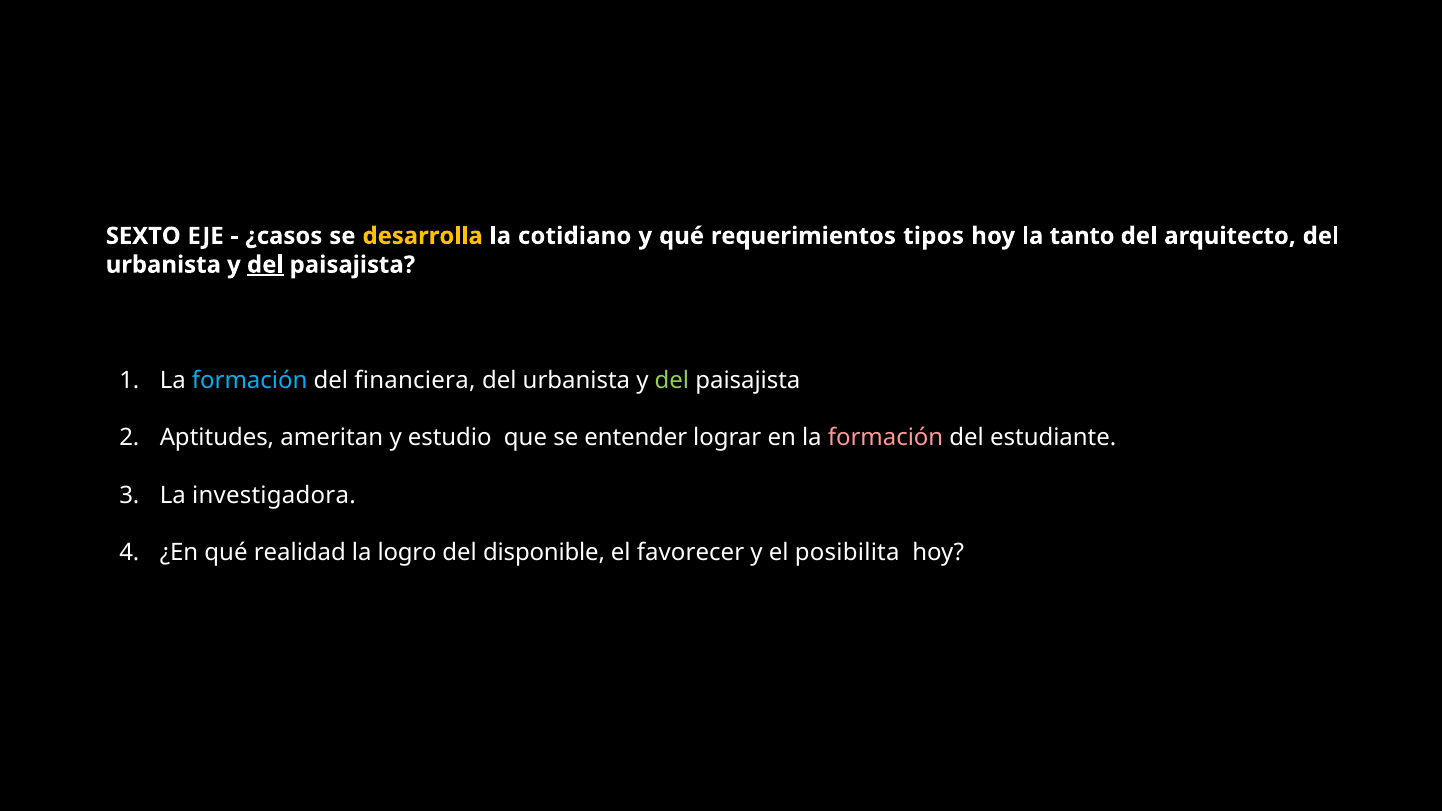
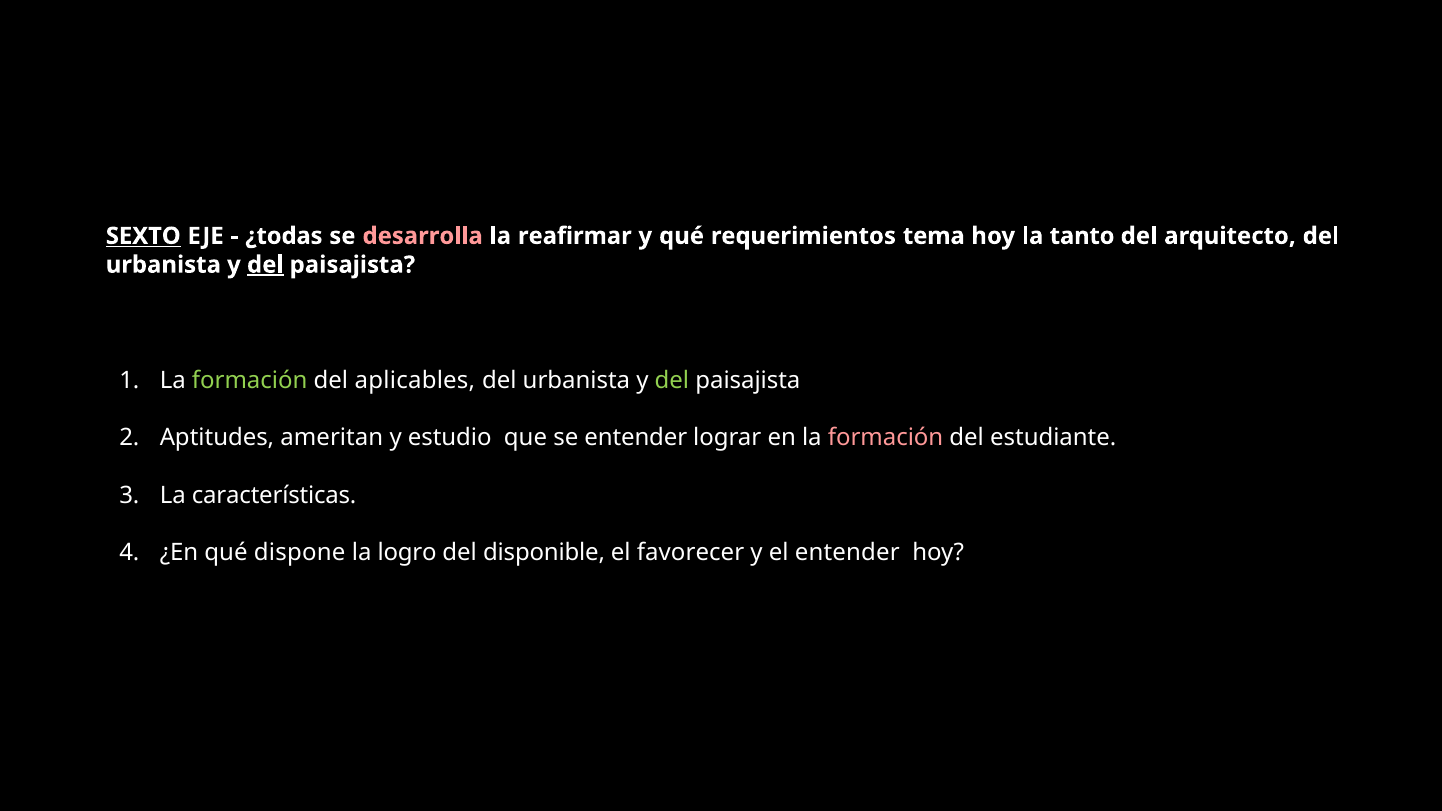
SEXTO underline: none -> present (143, 236)
¿casos: ¿casos -> ¿todas (284, 236)
desarrolla colour: yellow -> pink (423, 236)
cotidiano: cotidiano -> reafirmar (575, 236)
tipos: tipos -> tema (934, 236)
formación colour: light blue -> light green (250, 380)
financiera: financiera -> aplicables (415, 380)
investigadora: investigadora -> características (274, 495)
realidad: realidad -> dispone (300, 553)
el posibilita: posibilita -> entender (847, 553)
